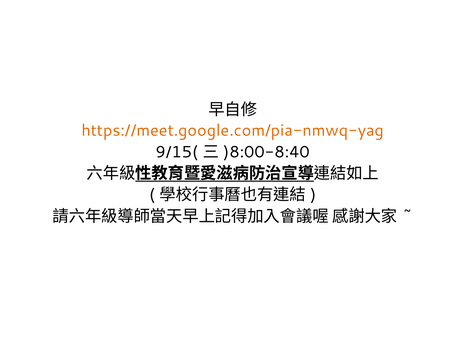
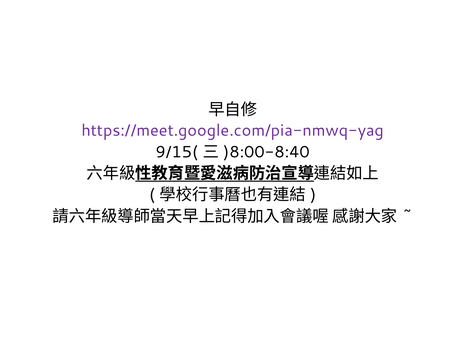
https://meet.google.com/pia-nmwq-yag colour: orange -> purple (233, 130)
